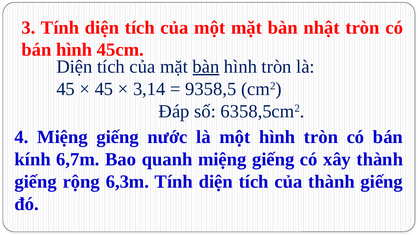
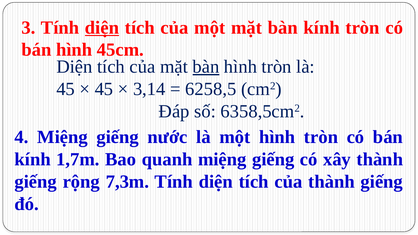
diện underline: none -> present (102, 28)
bàn nhật: nhật -> kính (322, 28)
9358,5: 9358,5 -> 6258,5 (211, 89)
6,7m: 6,7m -> 1,7m (78, 160)
6,3m: 6,3m -> 7,3m (127, 182)
